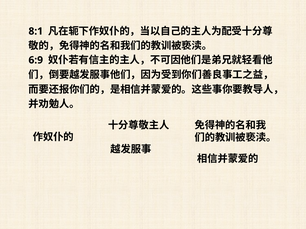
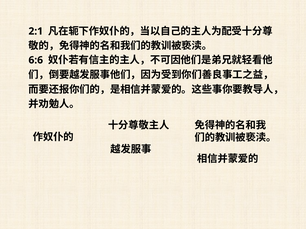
8:1: 8:1 -> 2:1 (36, 31)
6:9: 6:9 -> 6:6 (36, 60)
